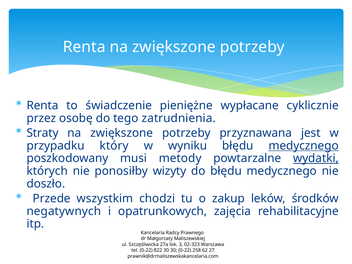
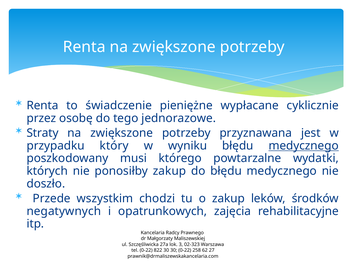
zatrudnienia: zatrudnienia -> jednorazowe (179, 118)
metody: metody -> którego (180, 158)
wydatki underline: present -> none (316, 158)
ponosiłby wizyty: wizyty -> zakup (169, 171)
